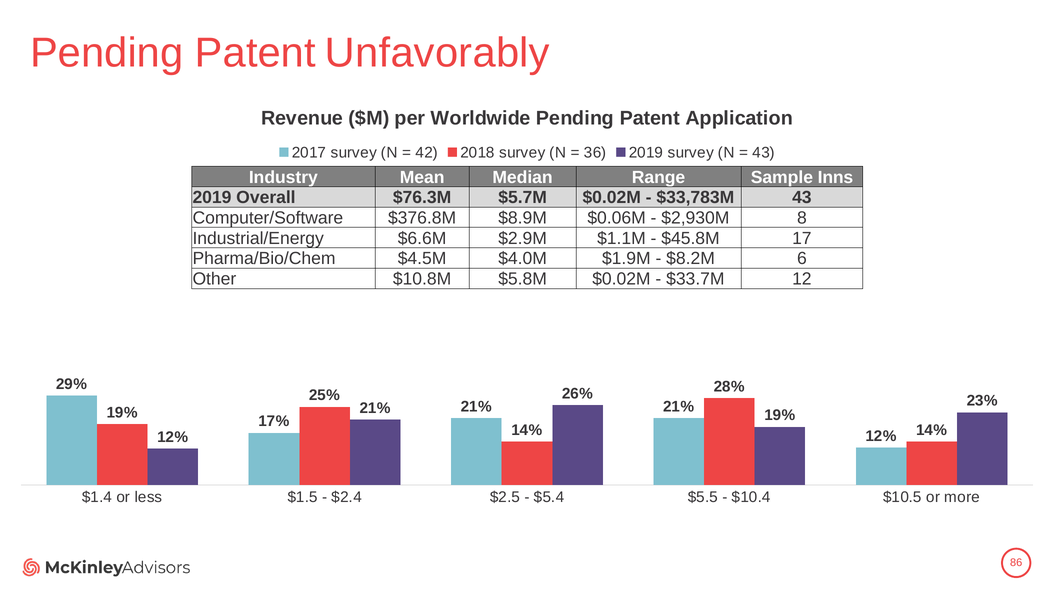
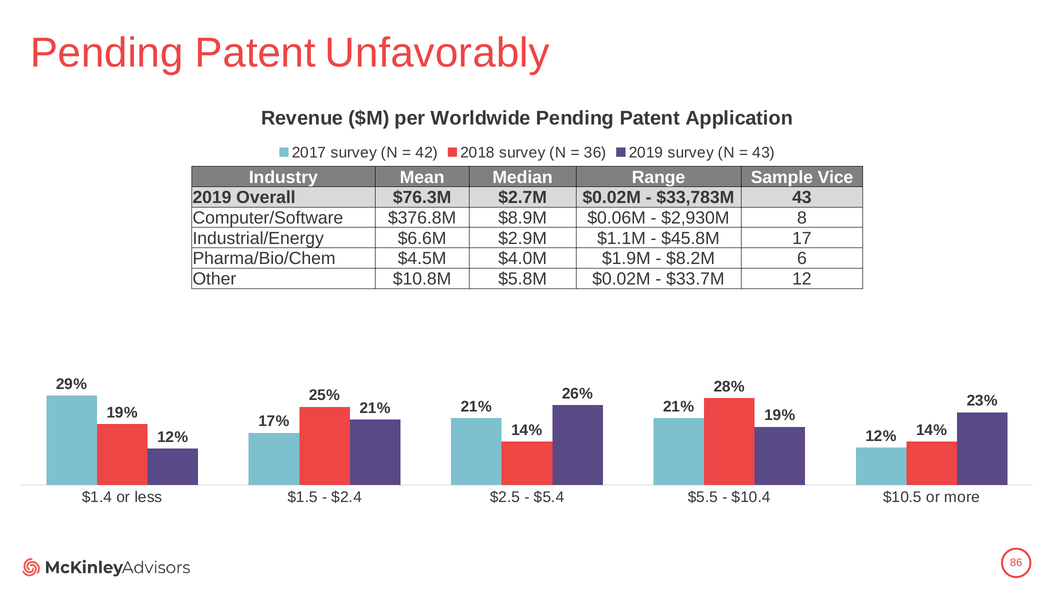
Inns: Inns -> Vice (835, 177)
$5.7M: $5.7M -> $2.7M (523, 198)
